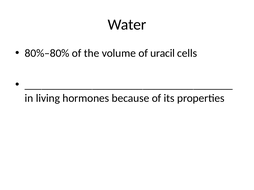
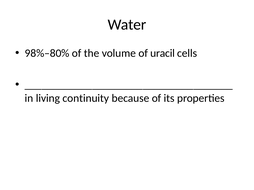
80%–80%: 80%–80% -> 98%–80% (47, 53)
hormones: hormones -> continuity (86, 98)
